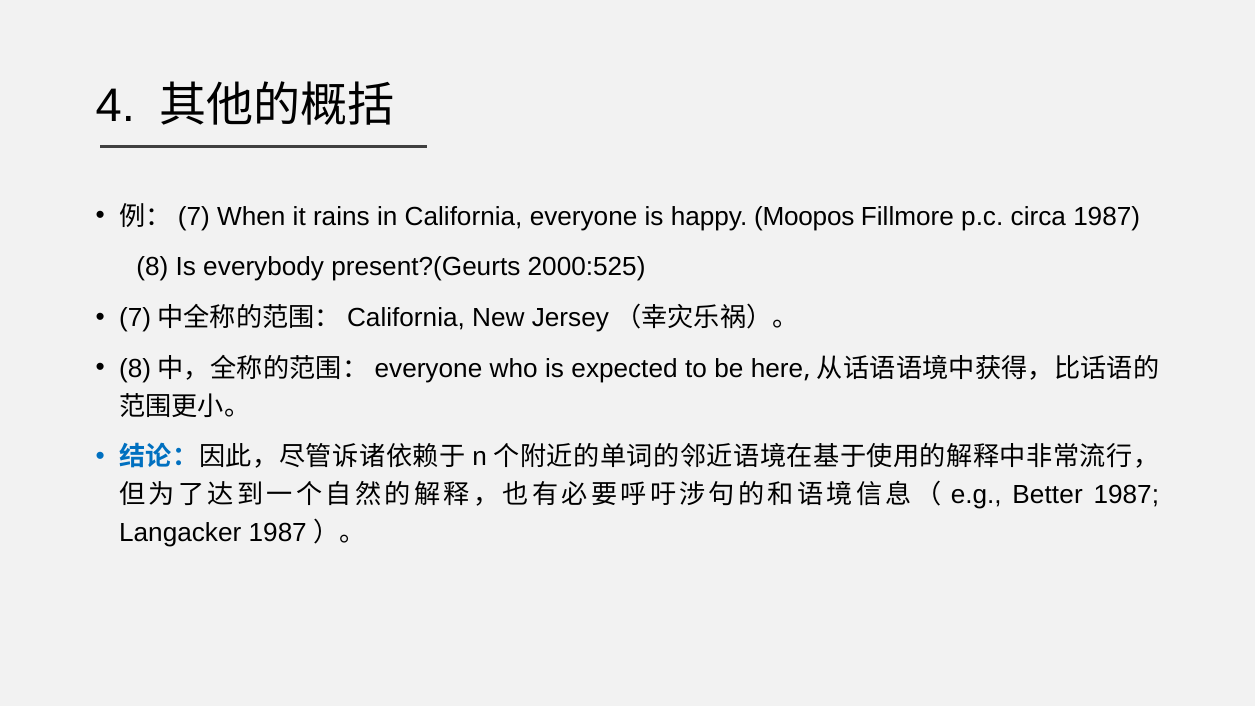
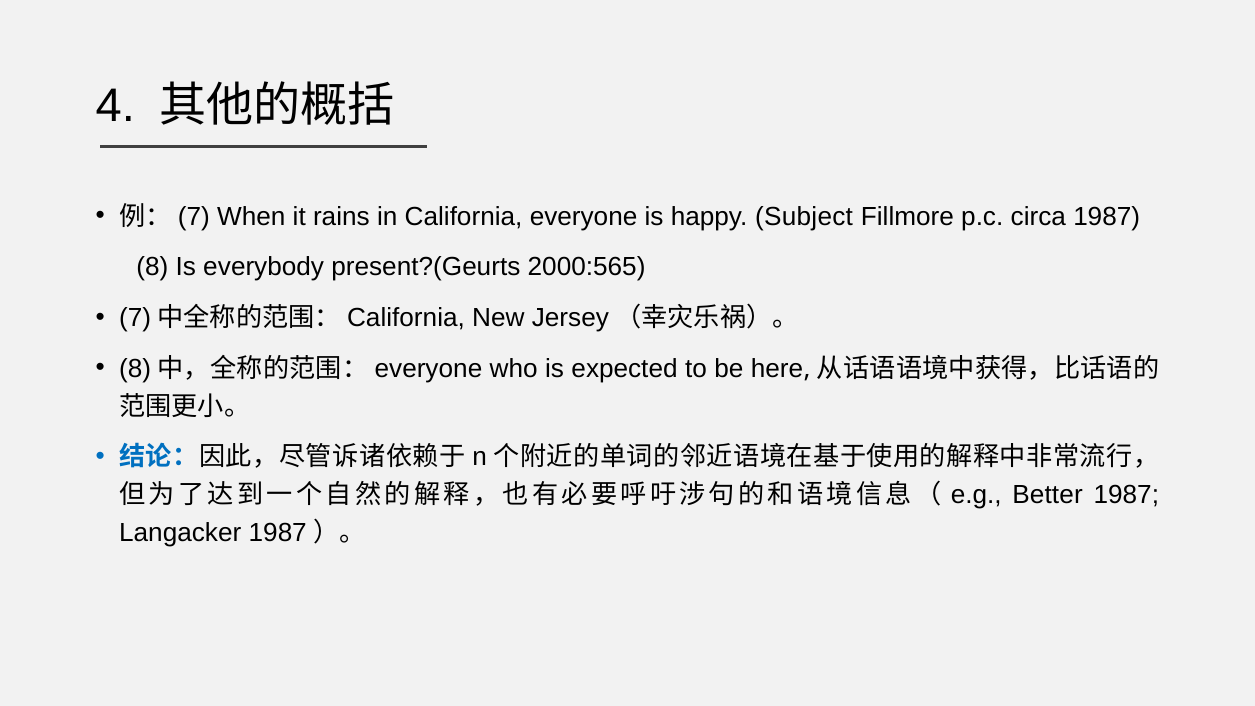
Moopos: Moopos -> Subject (804, 216)
2000:525: 2000:525 -> 2000:565 (587, 267)
